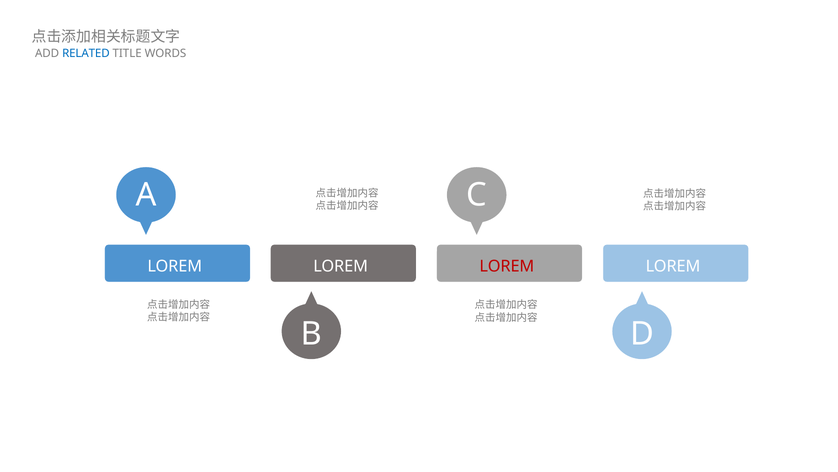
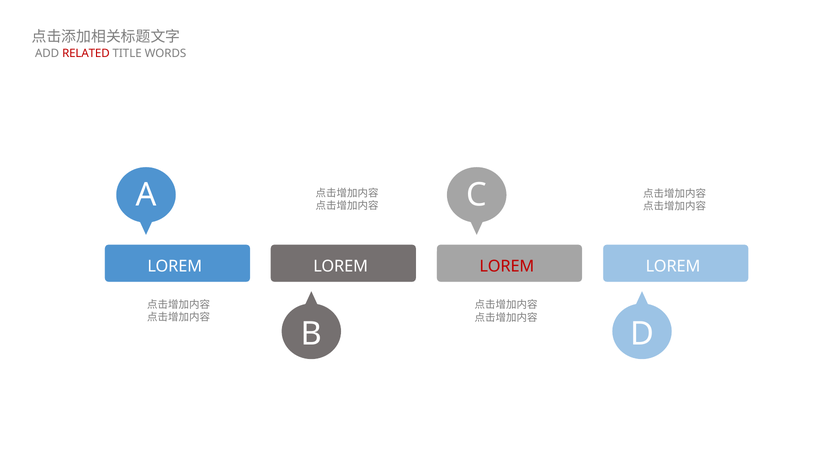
RELATED colour: blue -> red (86, 54)
